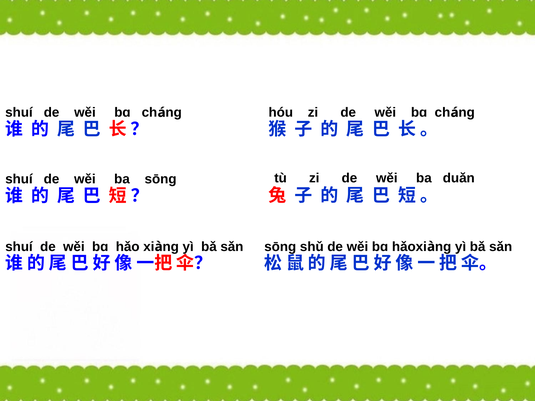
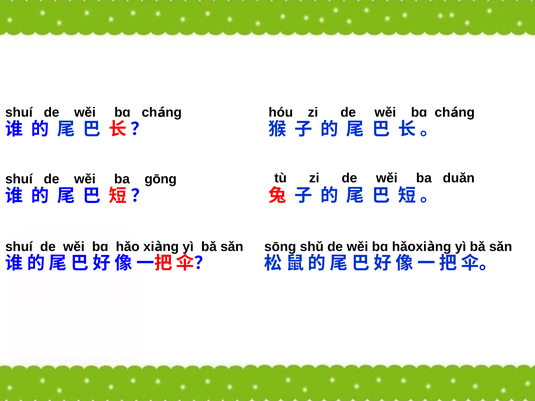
ba sōng: sōng -> gōng (161, 179)
